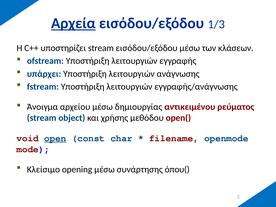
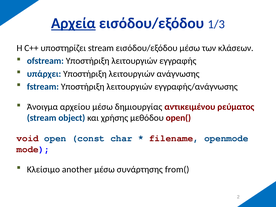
open underline: present -> none (55, 138)
opening: opening -> another (77, 169)
όπου(: όπου( -> from( (177, 169)
